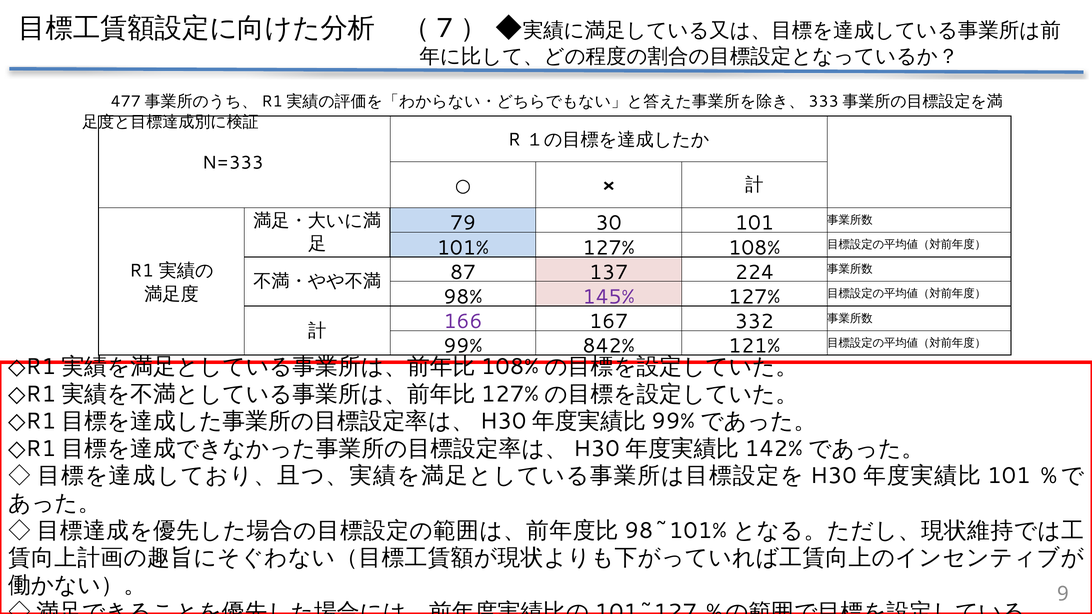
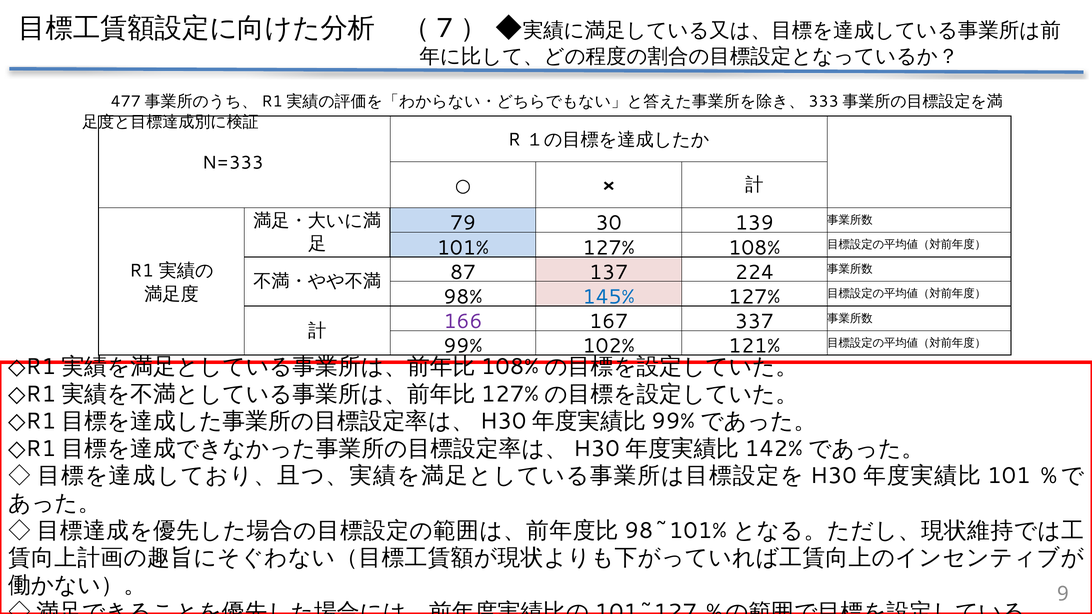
30 101: 101 -> 139 (754, 223)
145% colour: purple -> blue (609, 297)
332: 332 -> 337 (754, 322)
842%: 842% -> 102% (609, 346)
